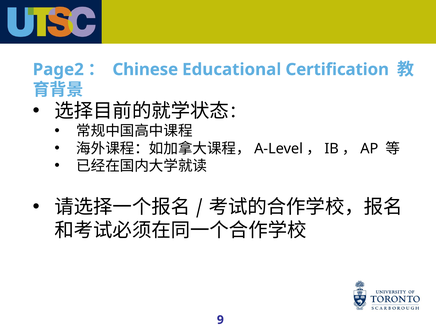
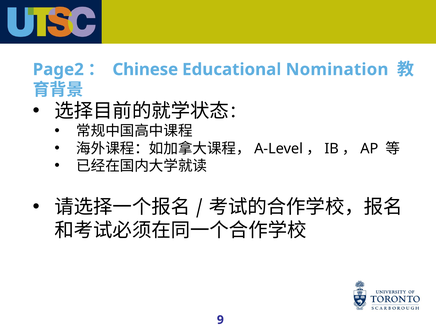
Certification: Certification -> Nomination (337, 70)
